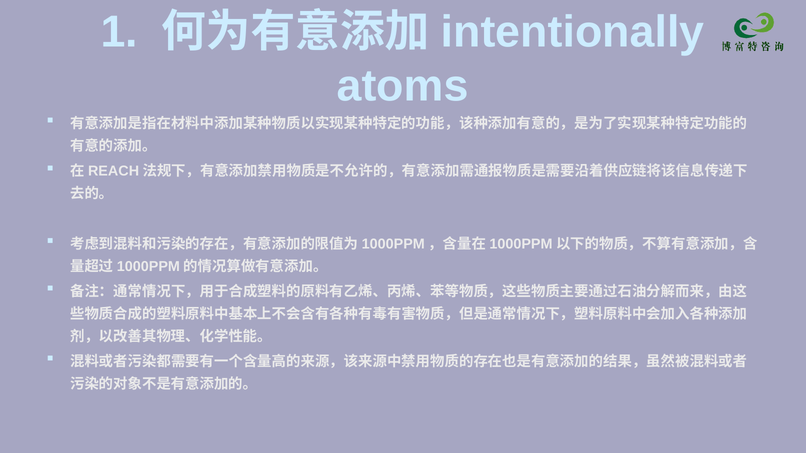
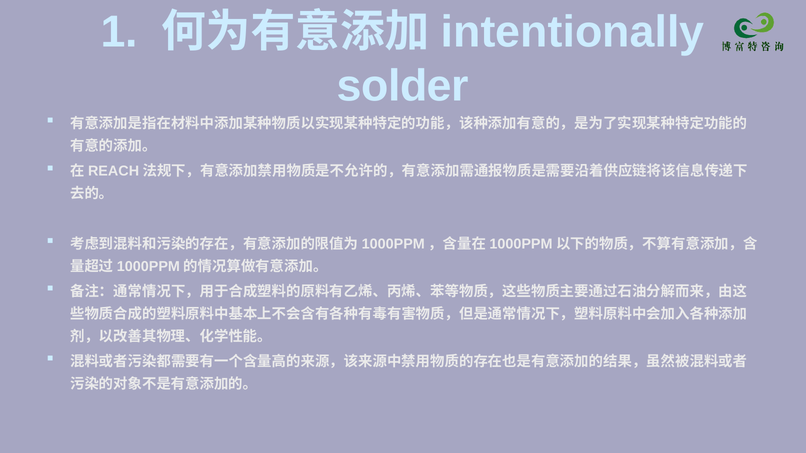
atoms: atoms -> solder (403, 86)
